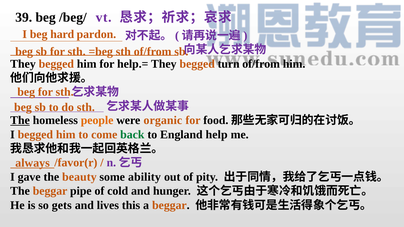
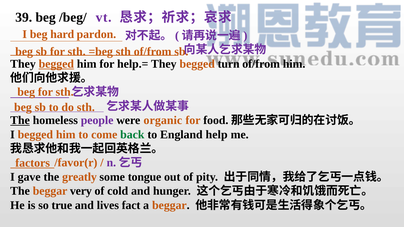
begged underline: none -> present (56, 64)
people colour: orange -> purple (97, 120)
always: always -> factors (33, 163)
beauty: beauty -> greatly (80, 177)
ability: ability -> tongue (145, 177)
pipe: pipe -> very (81, 191)
gets: gets -> true (62, 205)
this: this -> fact (131, 205)
